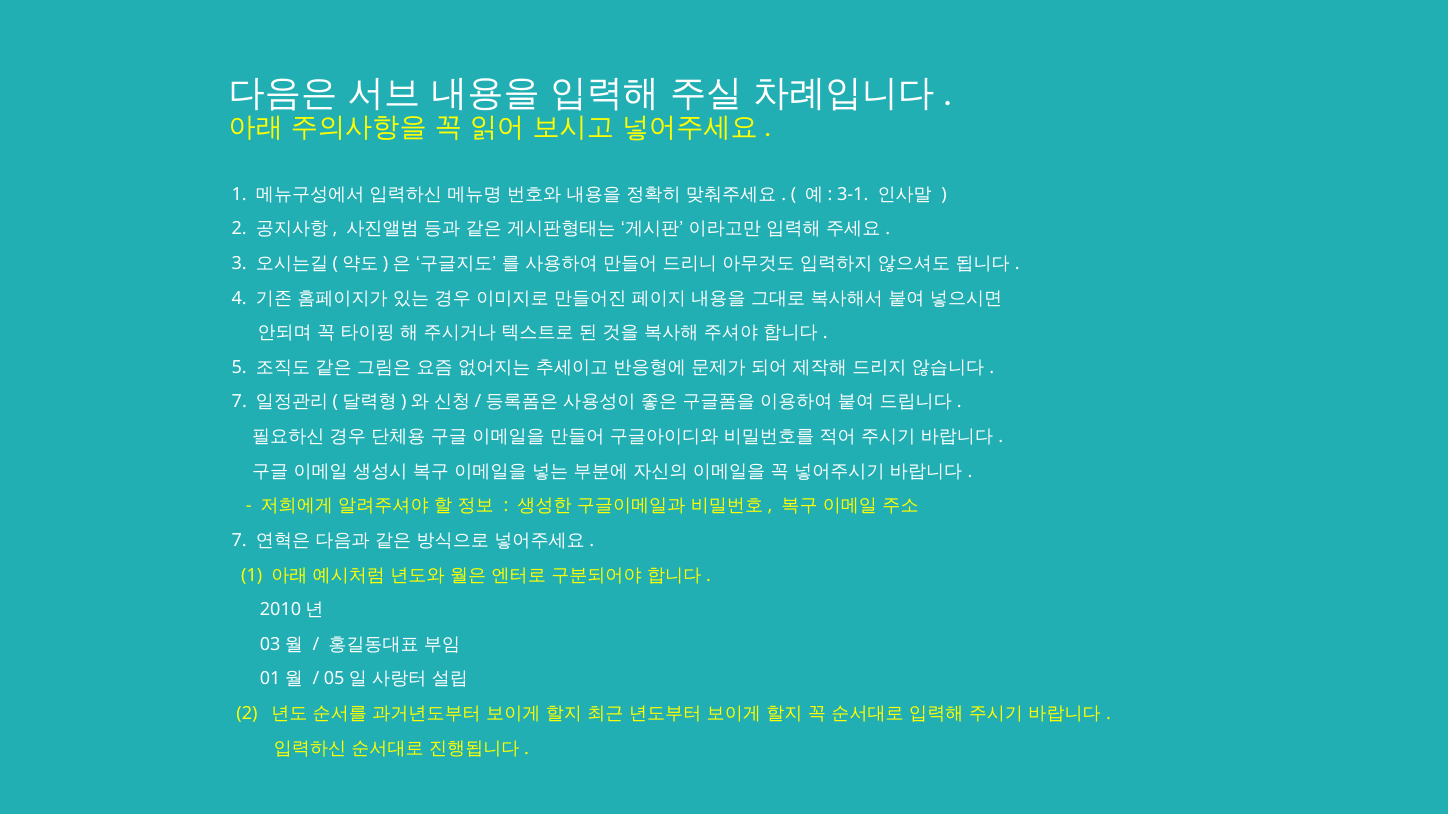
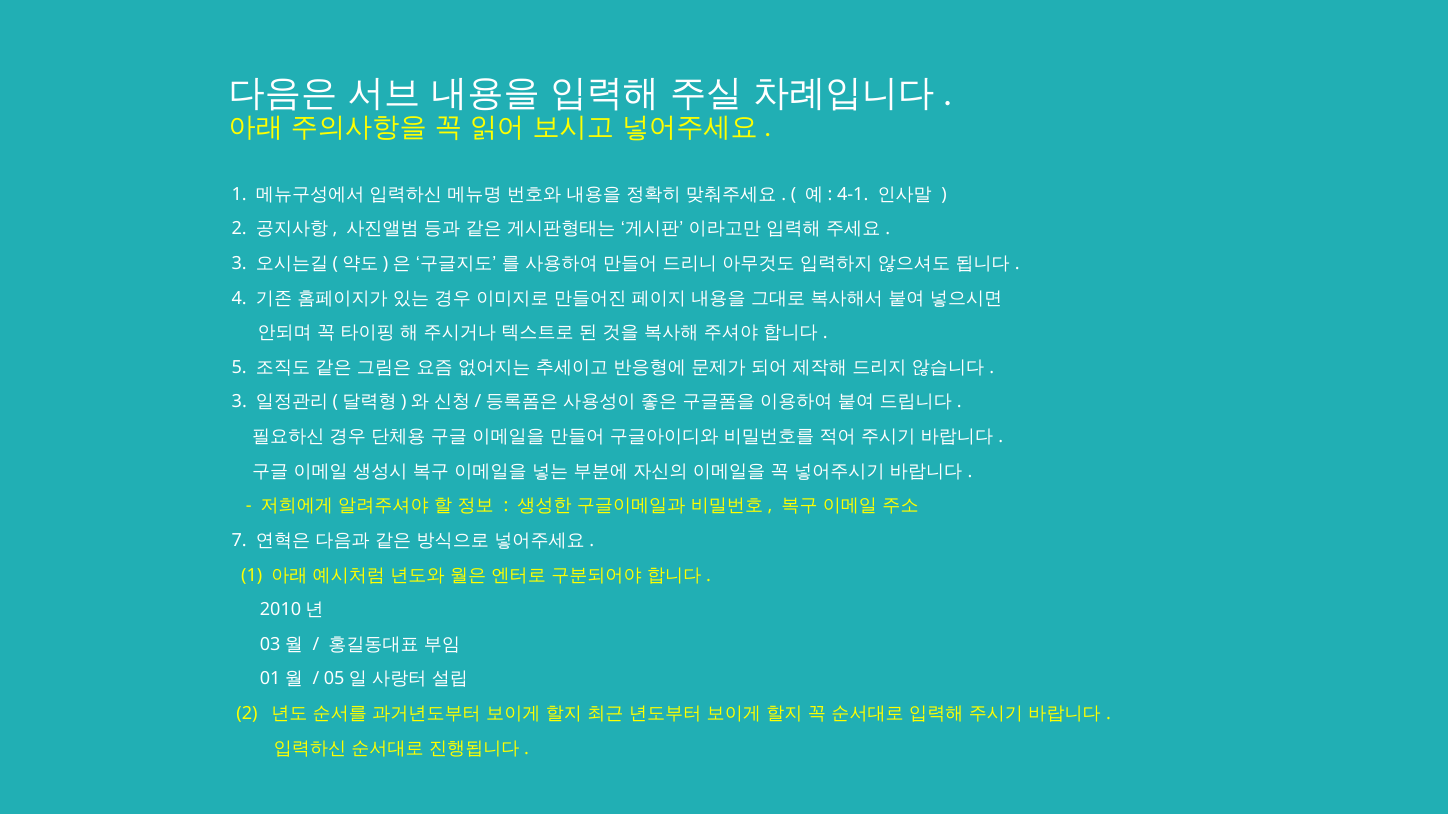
3-1: 3-1 -> 4-1 (853, 194)
7 7: 7 -> 3 (239, 402)
